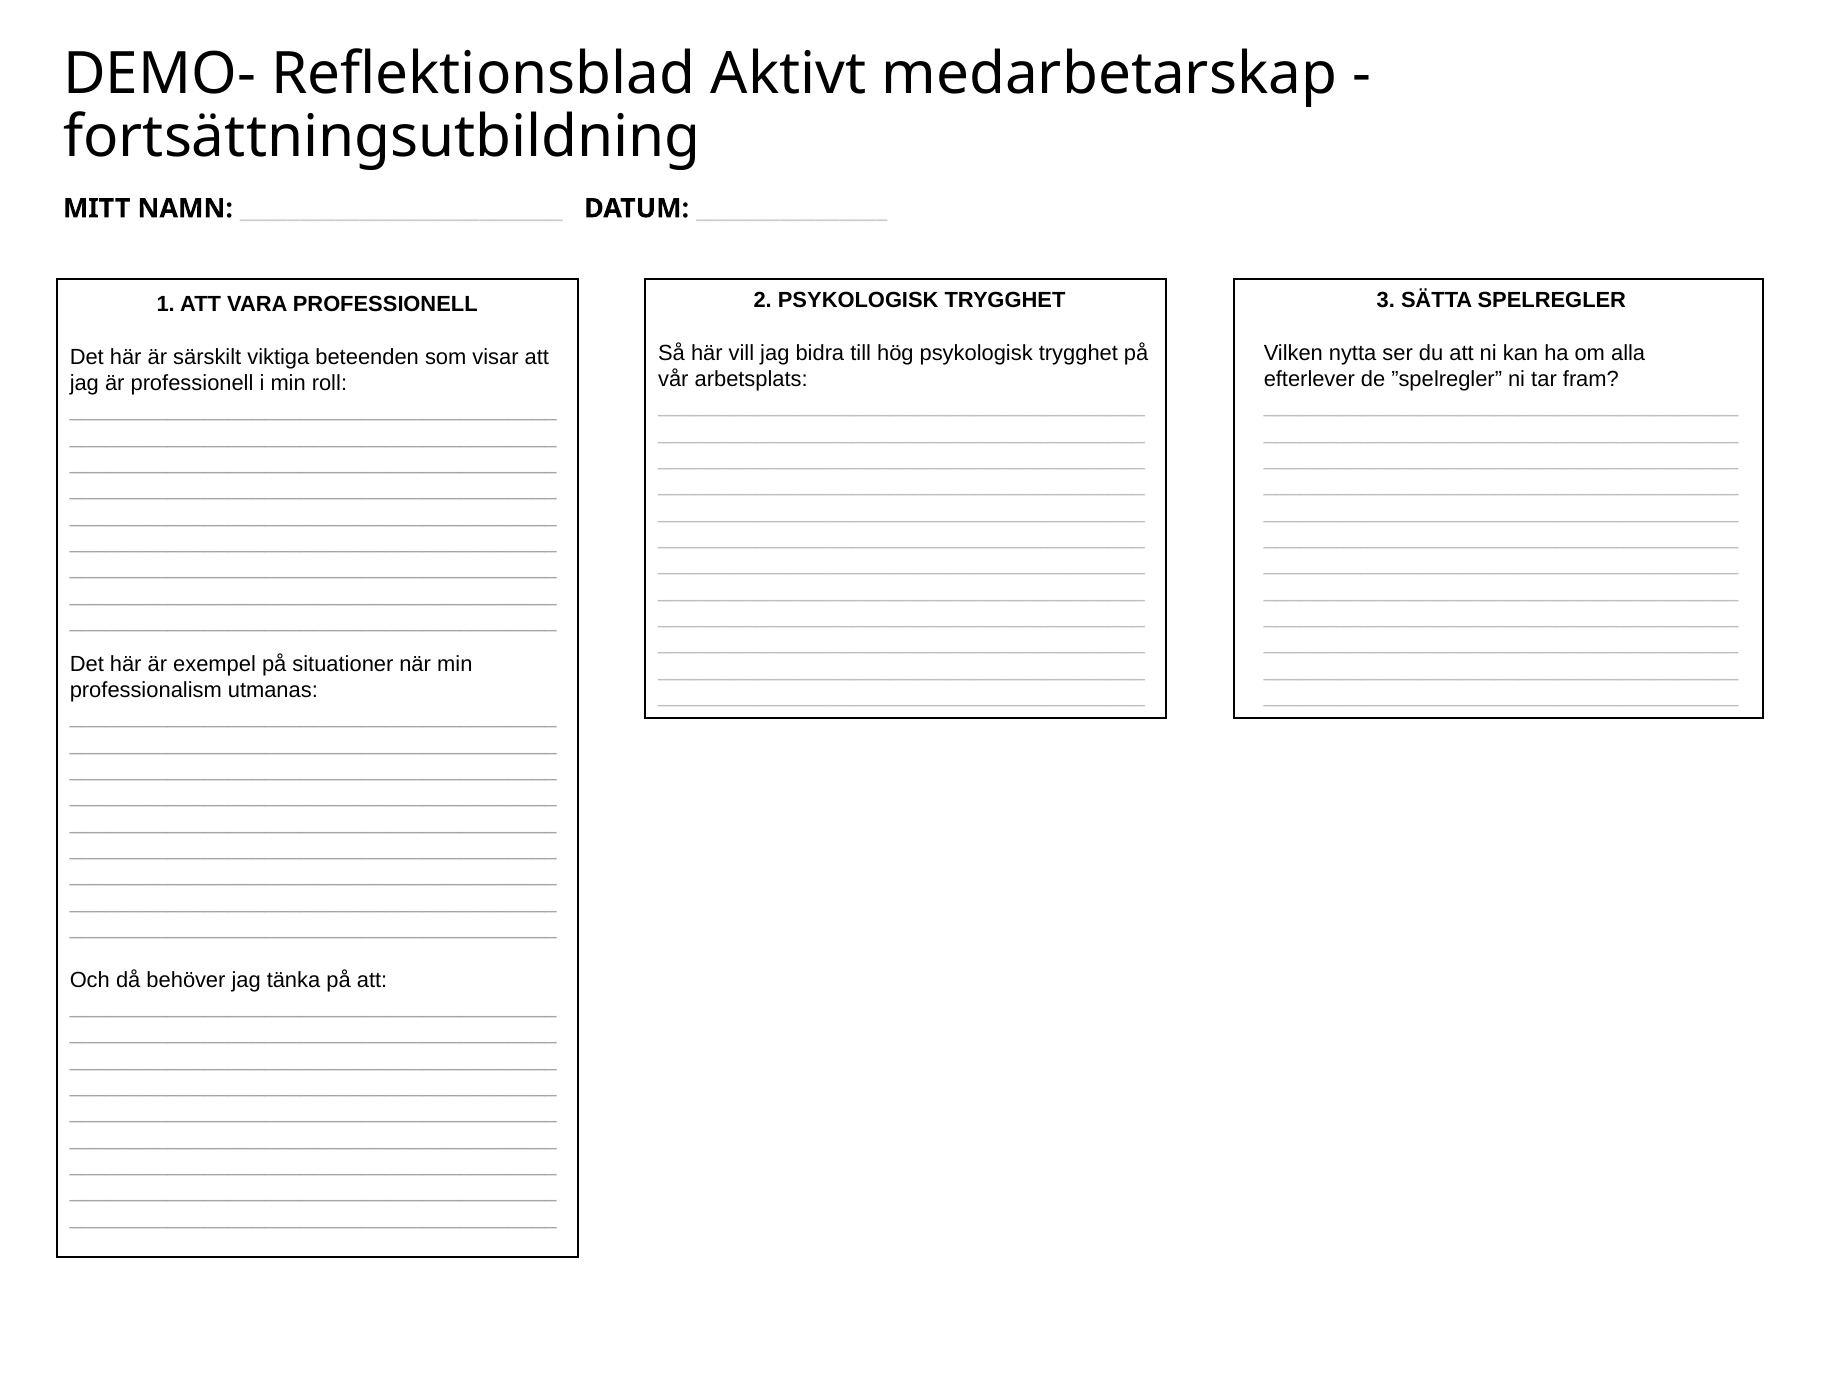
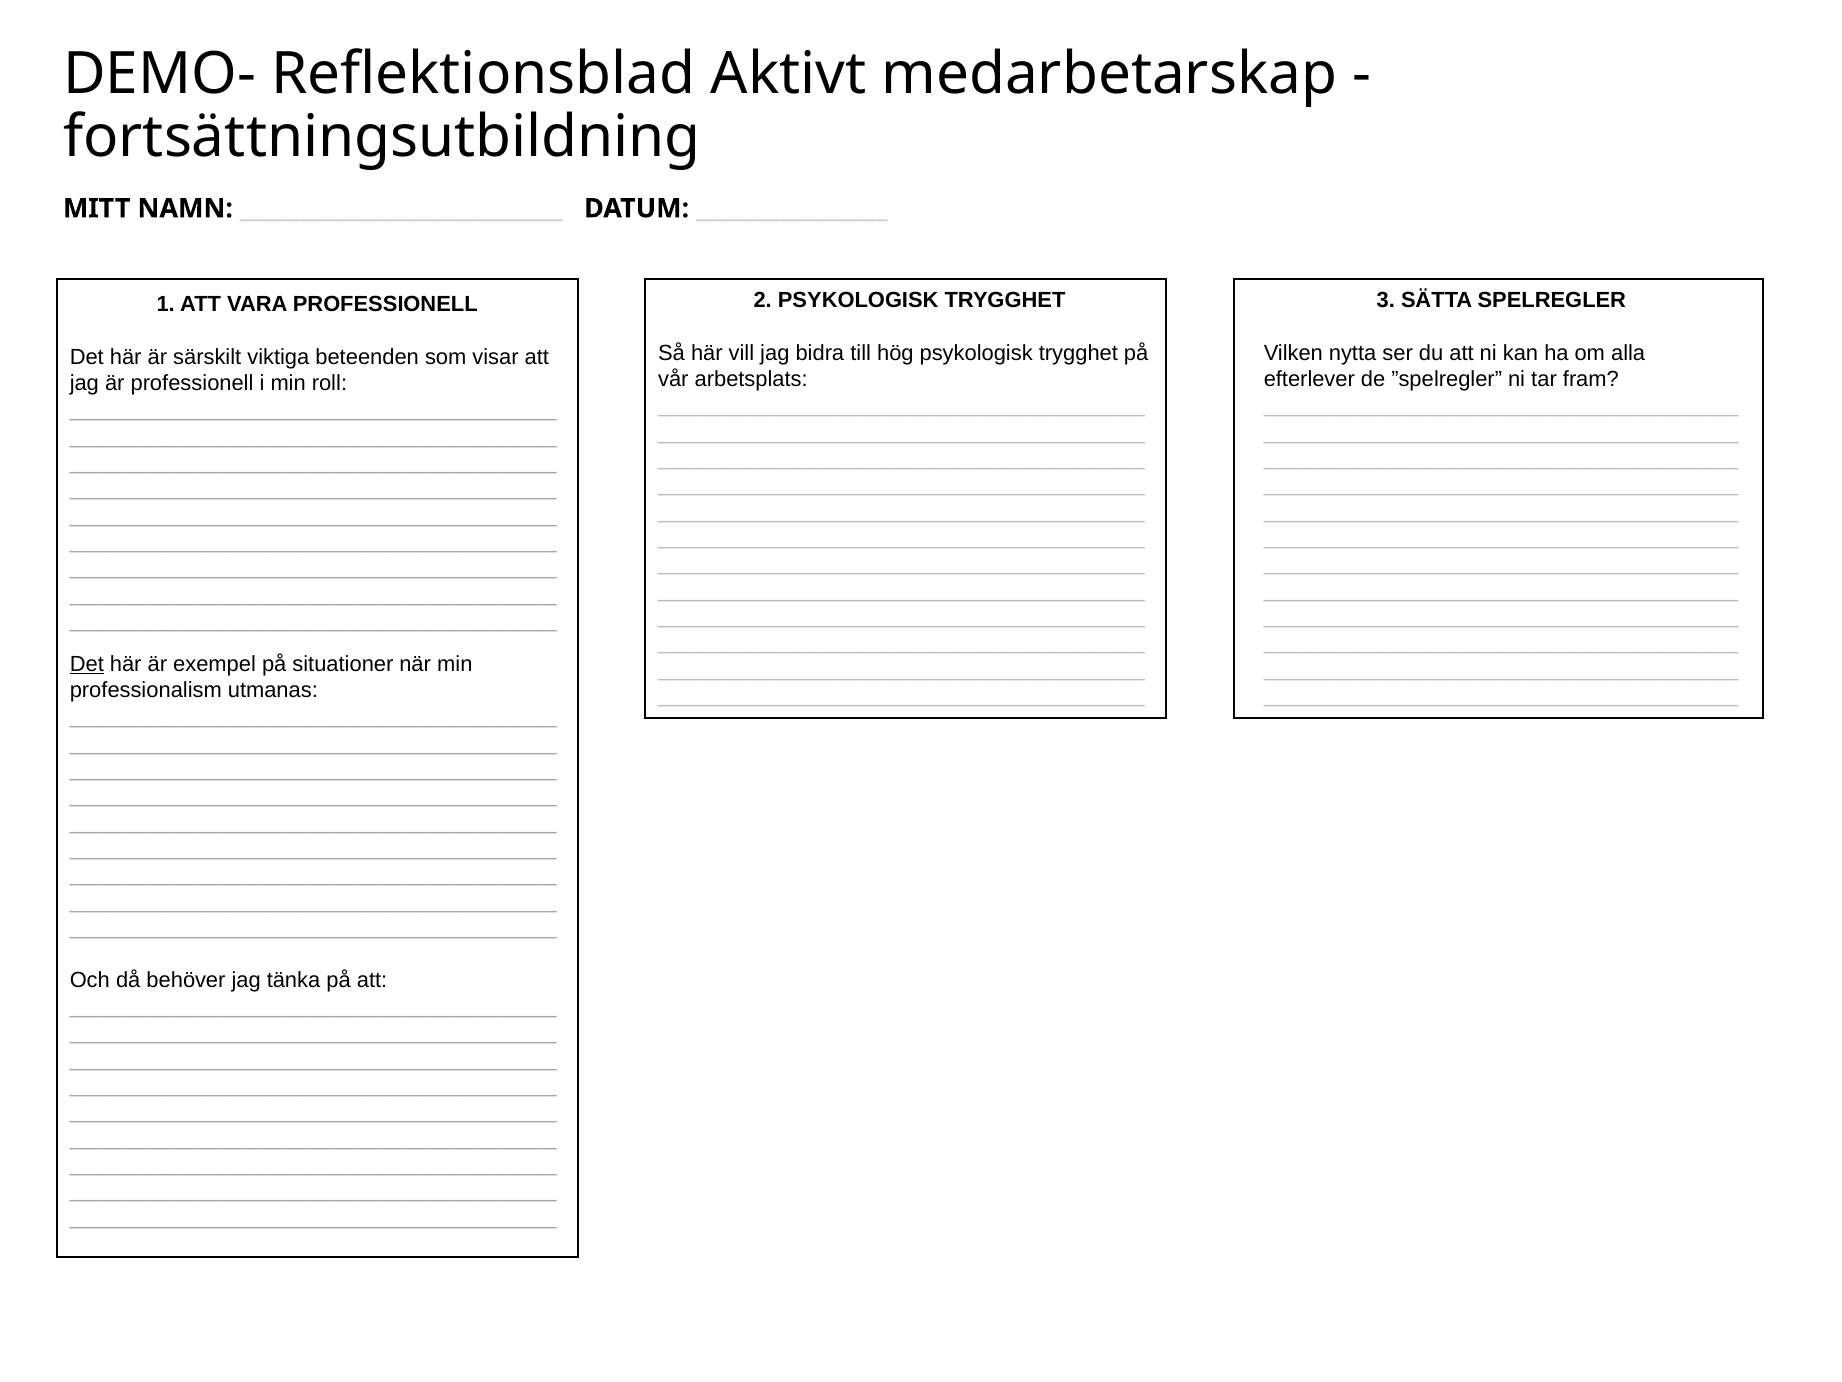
Det underline: none -> present (87, 664)
